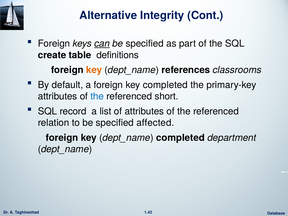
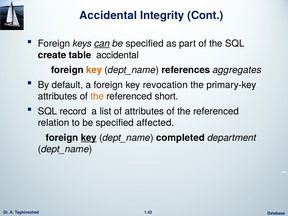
Alternative: Alternative -> Accidental (108, 15)
table definitions: definitions -> accidental (118, 55)
classrooms: classrooms -> aggregates (237, 70)
key completed: completed -> revocation (165, 85)
the colour: blue -> orange (97, 96)
key underline: none -> present (89, 138)
